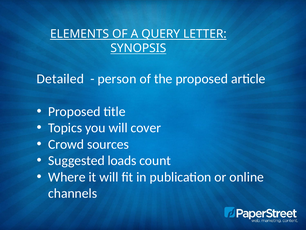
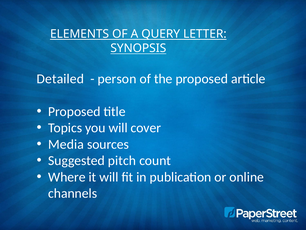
Crowd: Crowd -> Media (66, 144)
loads: loads -> pitch (122, 160)
